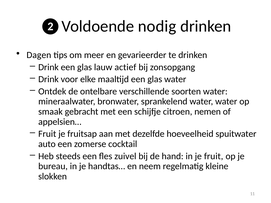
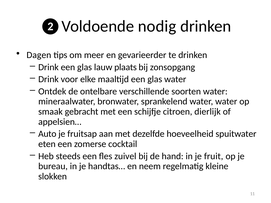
actief: actief -> plaats (126, 67)
nemen: nemen -> dierlijk (208, 112)
Fruit: Fruit -> Auto (47, 134)
auto: auto -> eten (47, 144)
